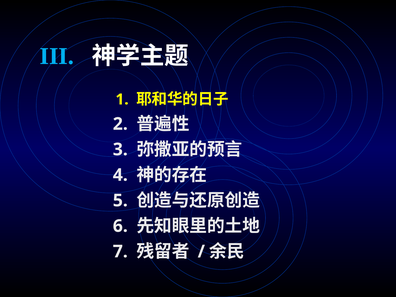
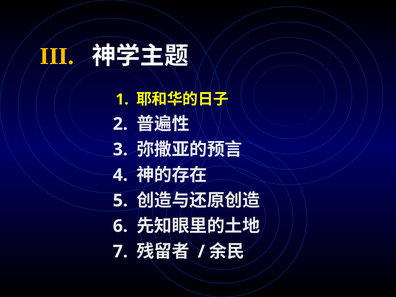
III colour: light blue -> yellow (57, 56)
